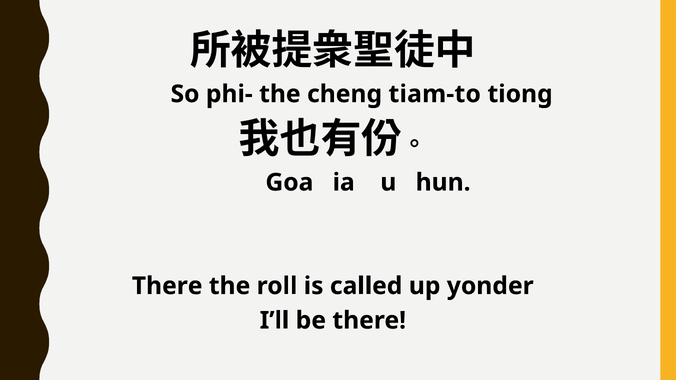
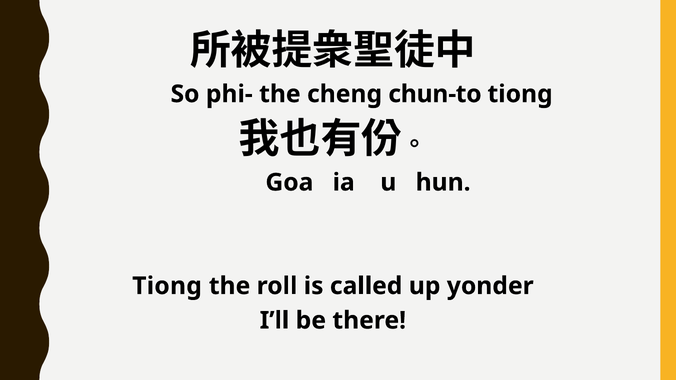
tiam-to: tiam-to -> chun-to (435, 94)
There: There -> Tiong (167, 286)
